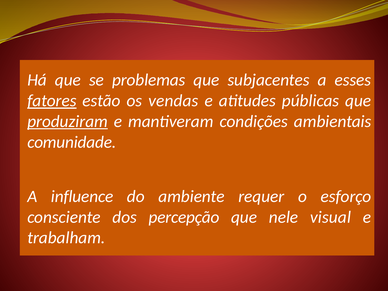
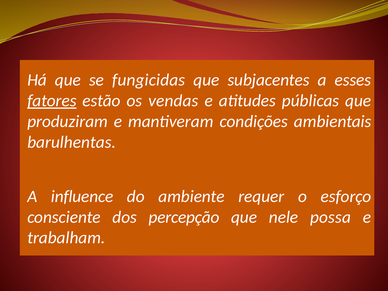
problemas: problemas -> fungicidas (149, 80)
produziram underline: present -> none (68, 121)
comunidade: comunidade -> barulhentas (72, 142)
visual: visual -> possa (331, 217)
